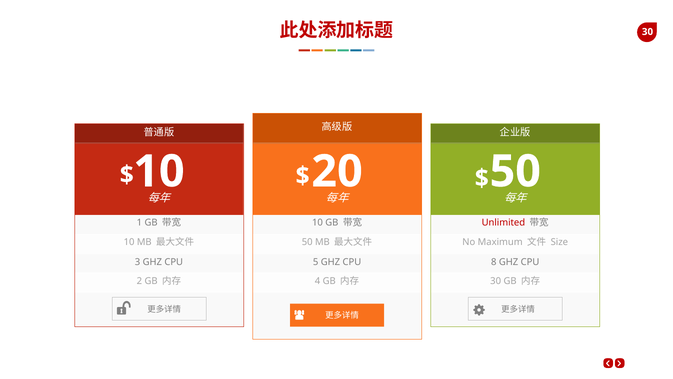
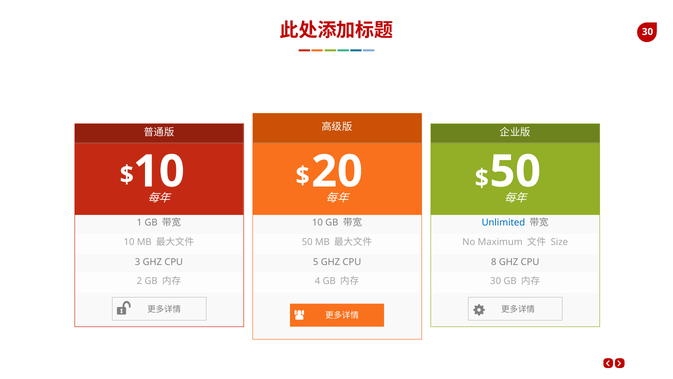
Unlimited colour: red -> blue (503, 222)
